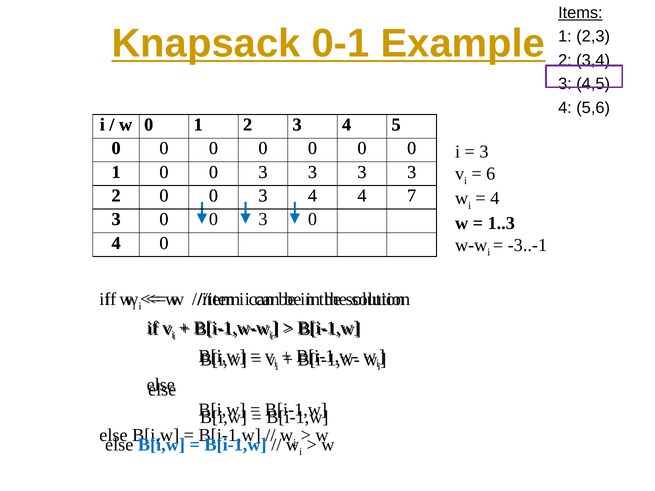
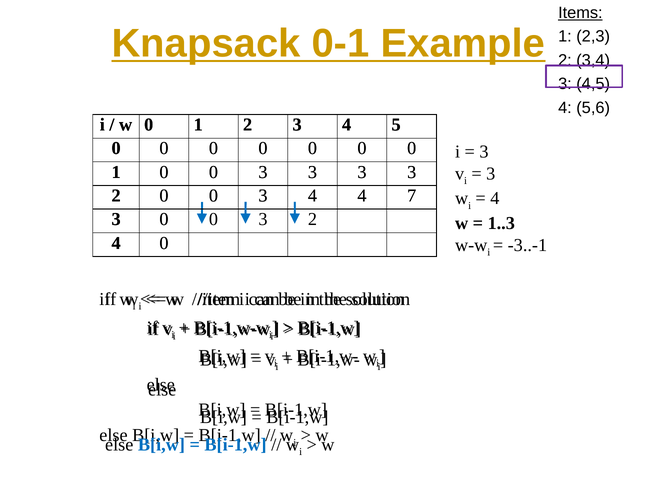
6: 6 -> 3 (491, 174)
0 3 0: 0 -> 2 (312, 219)
